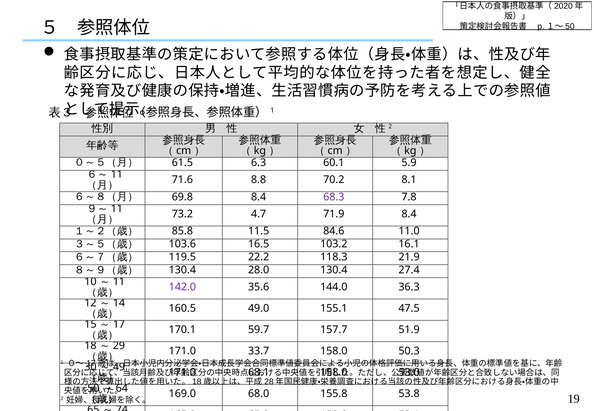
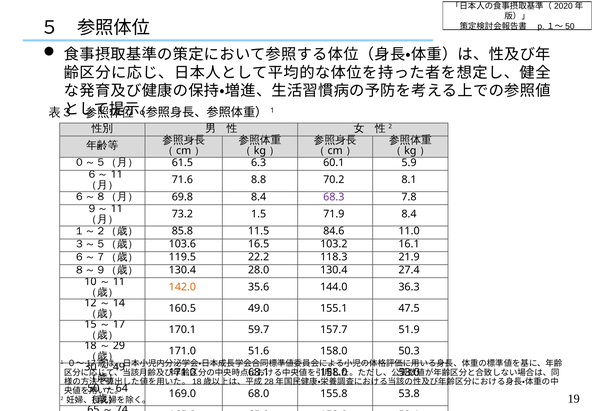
4.7: 4.7 -> 1.5 (259, 214)
142.0 colour: purple -> orange (182, 287)
33.7: 33.7 -> 51.6 (259, 351)
